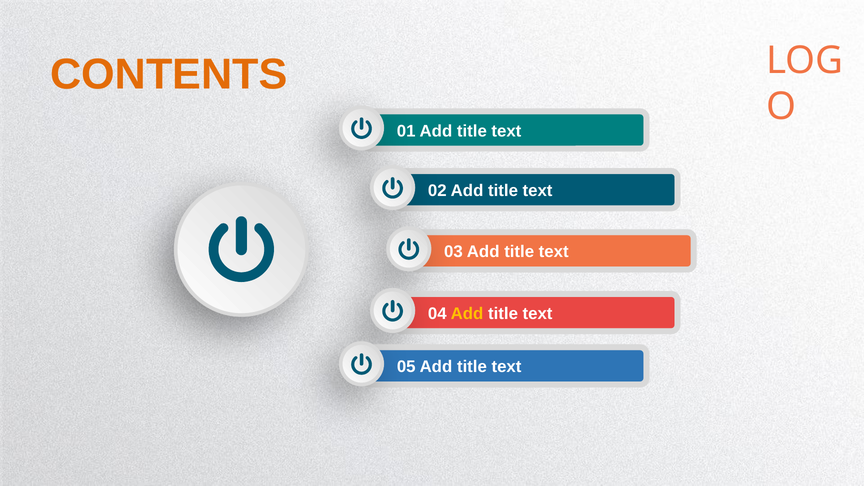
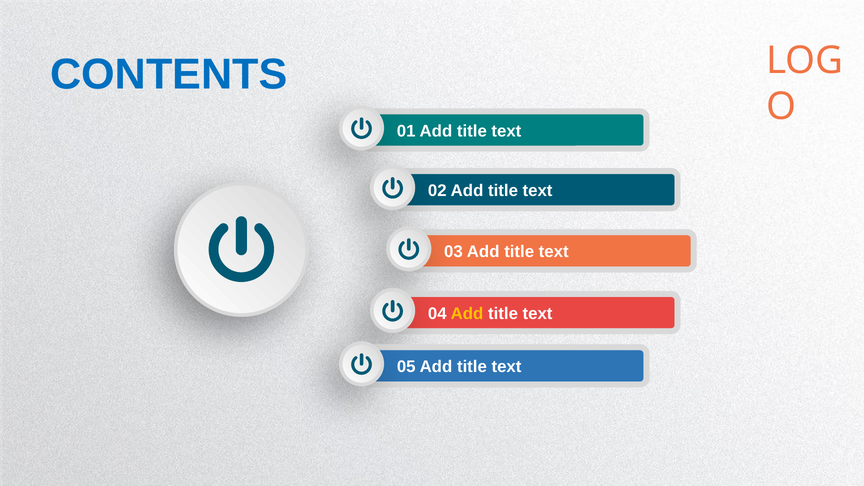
CONTENTS colour: orange -> blue (169, 75)
